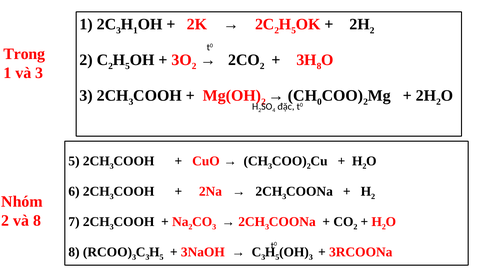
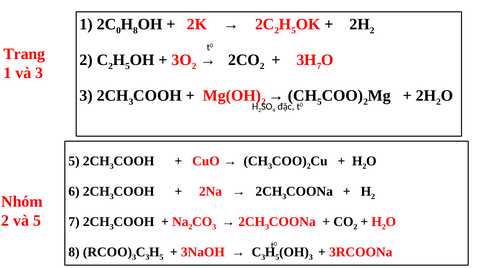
3: 3 -> 0 (119, 30)
1: 1 -> 8 (135, 30)
Trong: Trong -> Trang (24, 54)
8: 8 -> 7 (319, 66)
0: 0 -> 5 (319, 102)
và 8: 8 -> 5 (37, 221)
